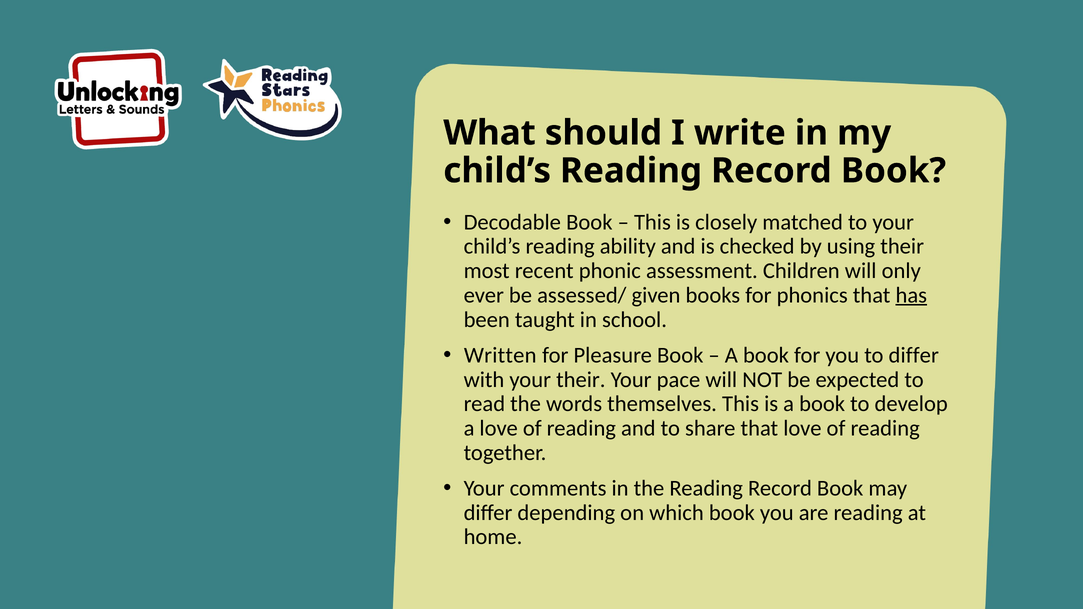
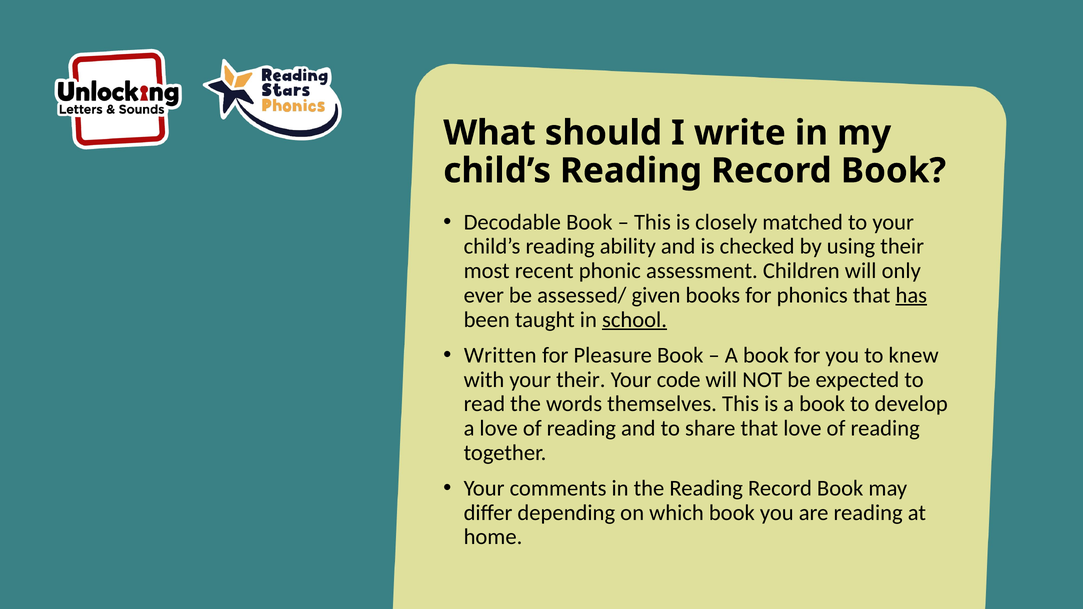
school underline: none -> present (635, 320)
to differ: differ -> knew (914, 355)
pace: pace -> code (679, 380)
